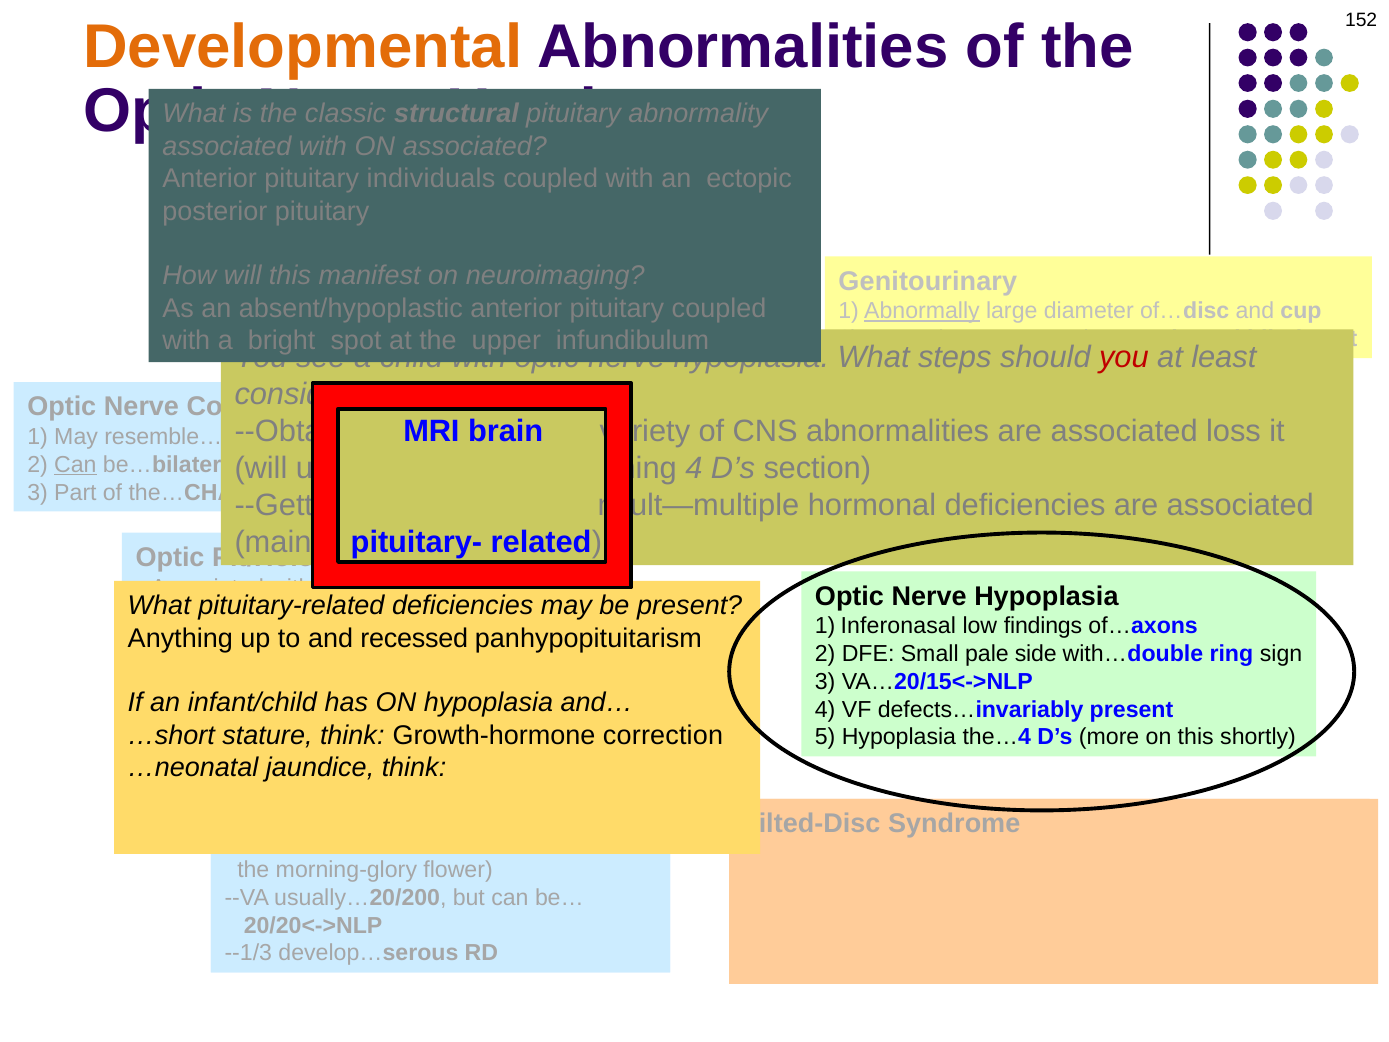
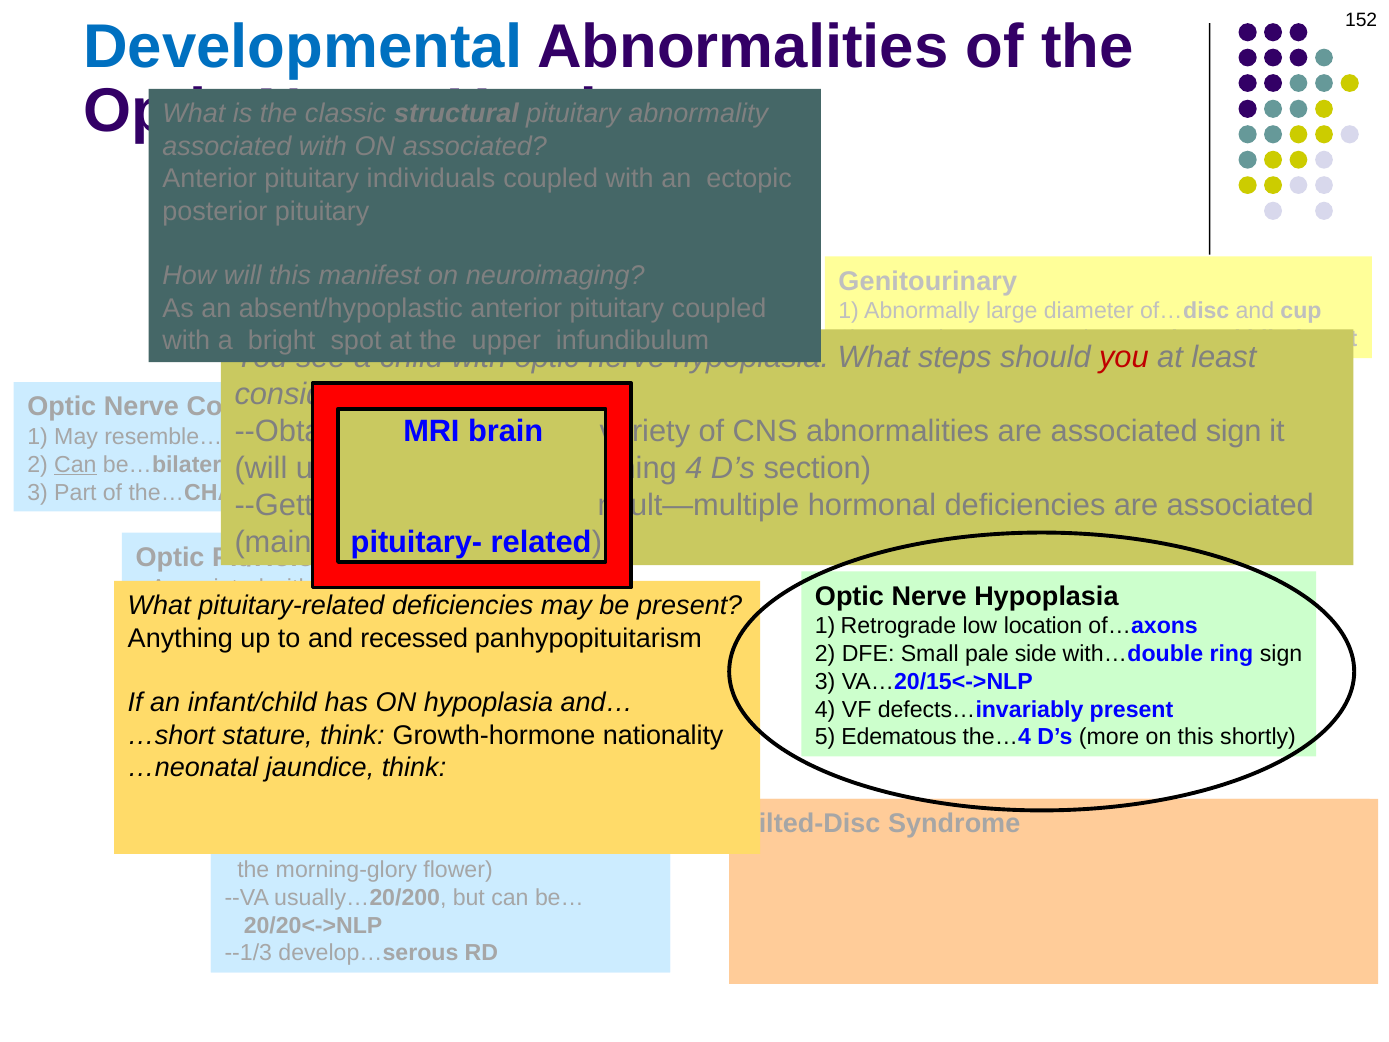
Developmental colour: orange -> blue (303, 48)
Abnormally underline: present -> none (922, 311)
loss: loss -> sign (1234, 431)
Inferonasal: Inferonasal -> Retrograde (898, 626)
findings: findings -> location (1043, 626)
correction: correction -> nationality (663, 735)
5 Hypoplasia: Hypoplasia -> Edematous (899, 737)
